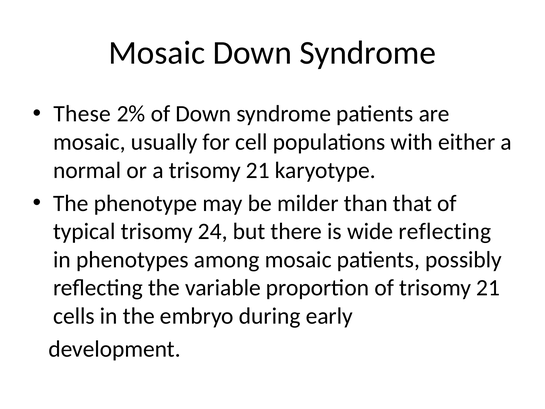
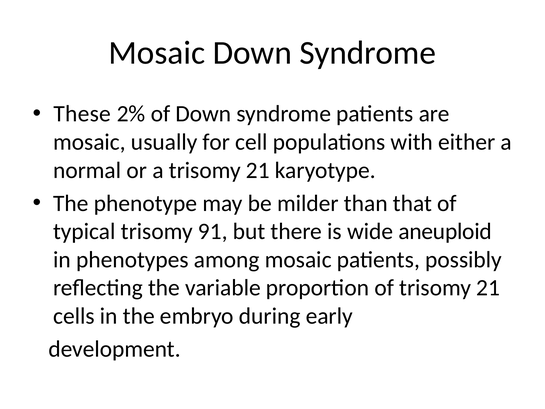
24: 24 -> 91 (213, 231)
wide reflecting: reflecting -> aneuploid (445, 231)
